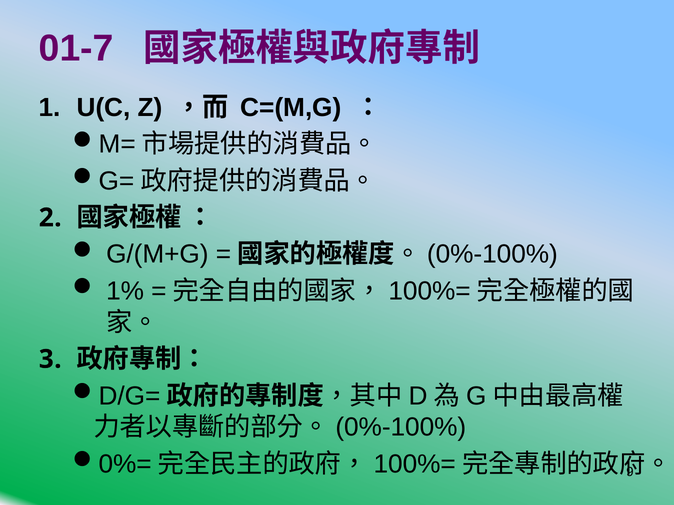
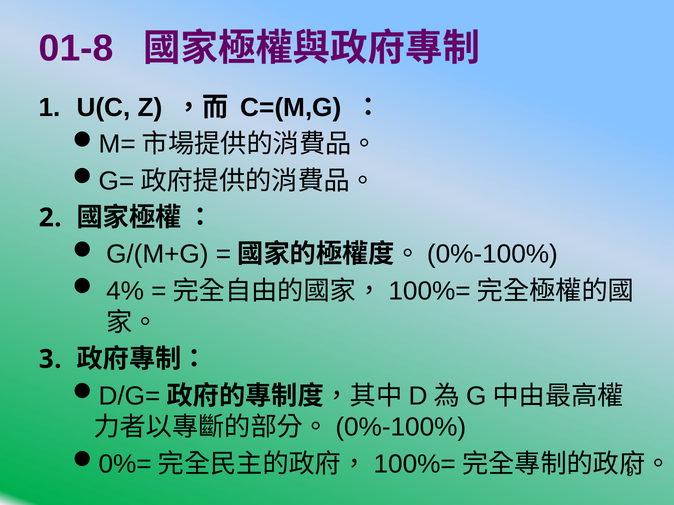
01-7: 01-7 -> 01-8 (76, 49)
1%: 1% -> 4% (125, 291)
